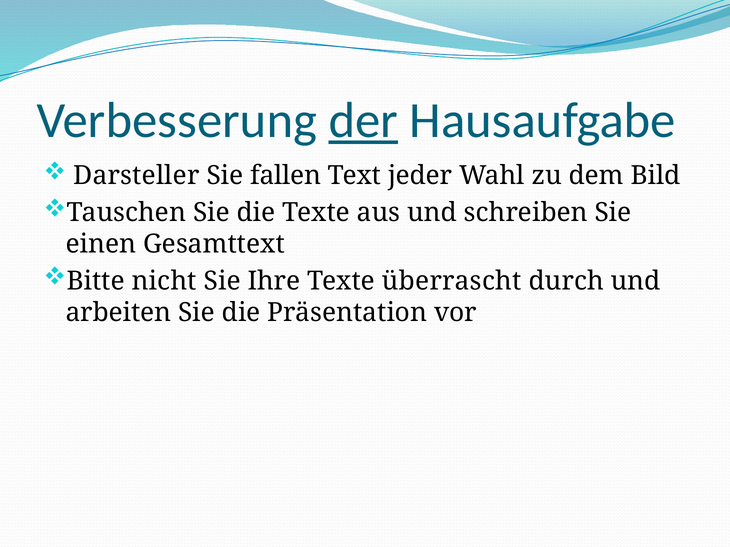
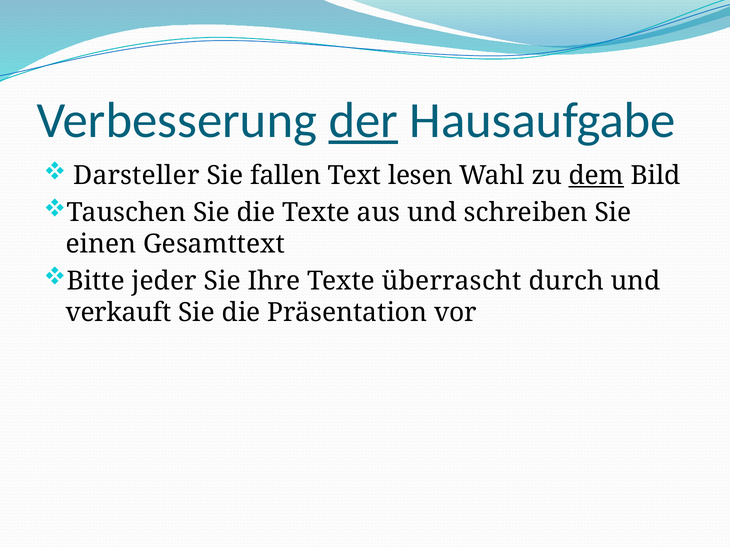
jeder: jeder -> lesen (420, 176)
dem underline: none -> present (596, 176)
nicht: nicht -> jeder (164, 281)
arbeiten: arbeiten -> verkauft (119, 313)
